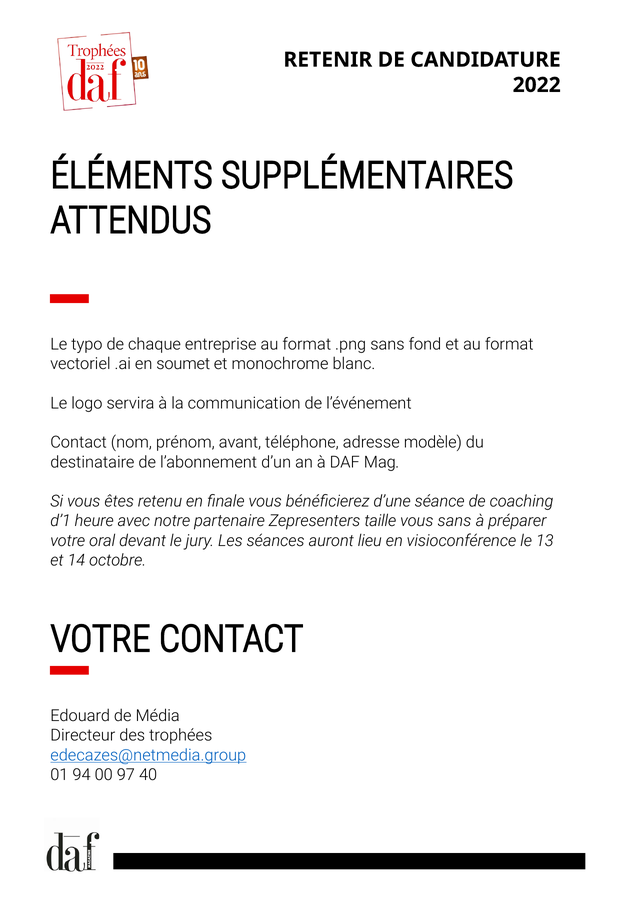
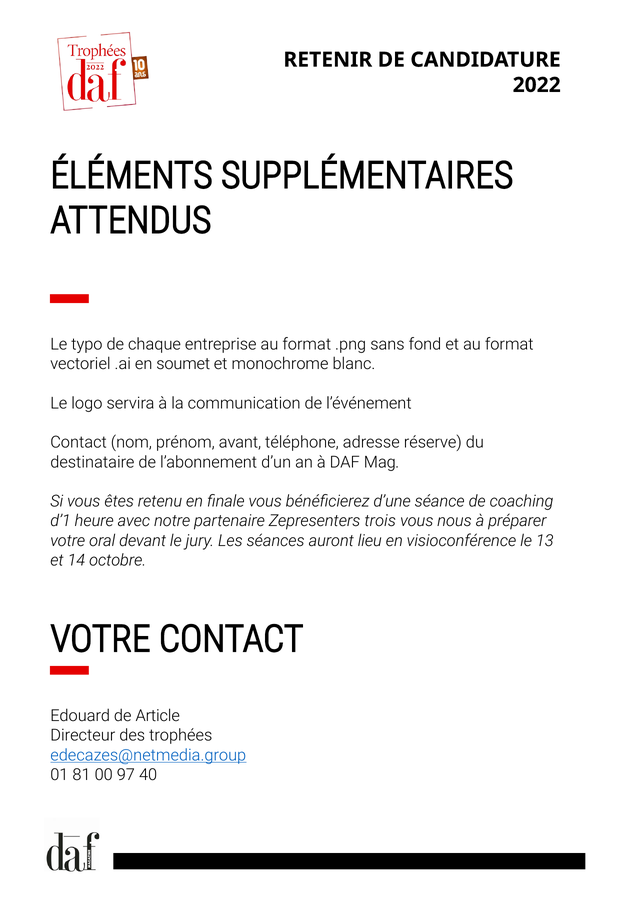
modèle: modèle -> réserve (433, 443)
taille: taille -> trois (380, 521)
vous sans: sans -> nous (455, 521)
Média: Média -> Article (158, 716)
94: 94 -> 81 (82, 775)
